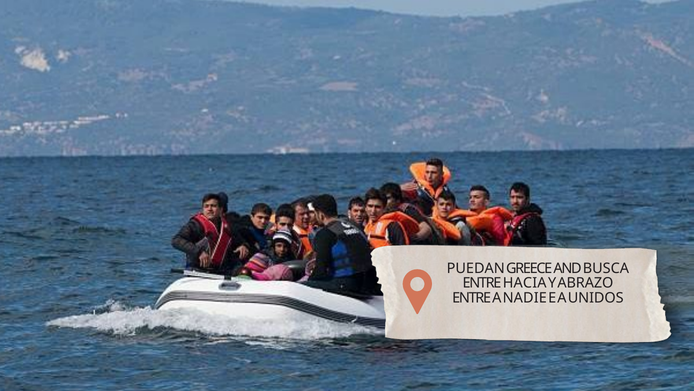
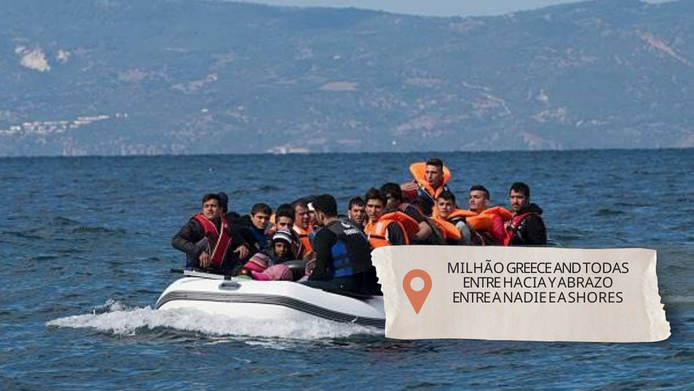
PUEDAN: PUEDAN -> MILHÃO (476, 268)
BUSCA: BUSCA -> TODAS (606, 268)
UNIDOS: UNIDOS -> SHORES (596, 298)
